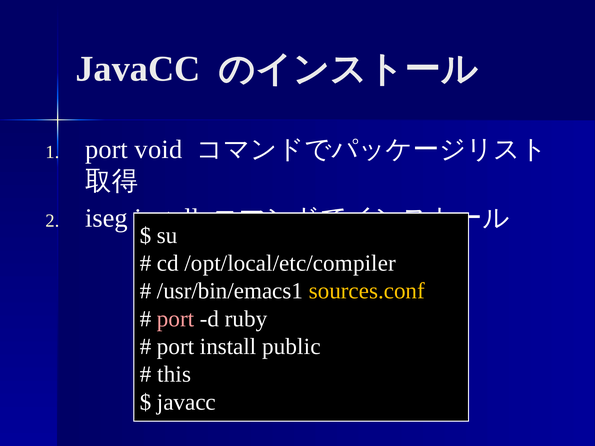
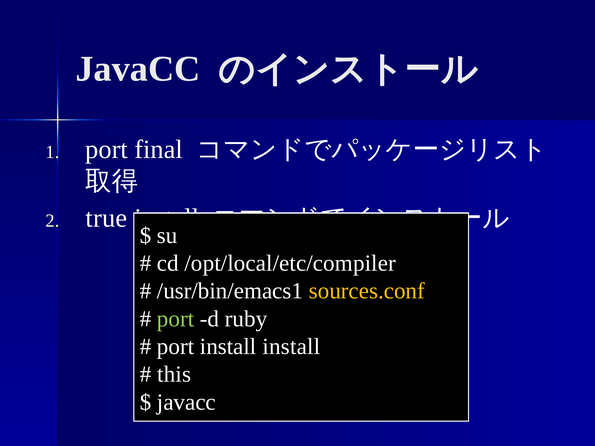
void: void -> final (159, 150)
iseg: iseg -> true (106, 218)
port colour: pink -> light green (176, 319)
install public: public -> install (291, 347)
